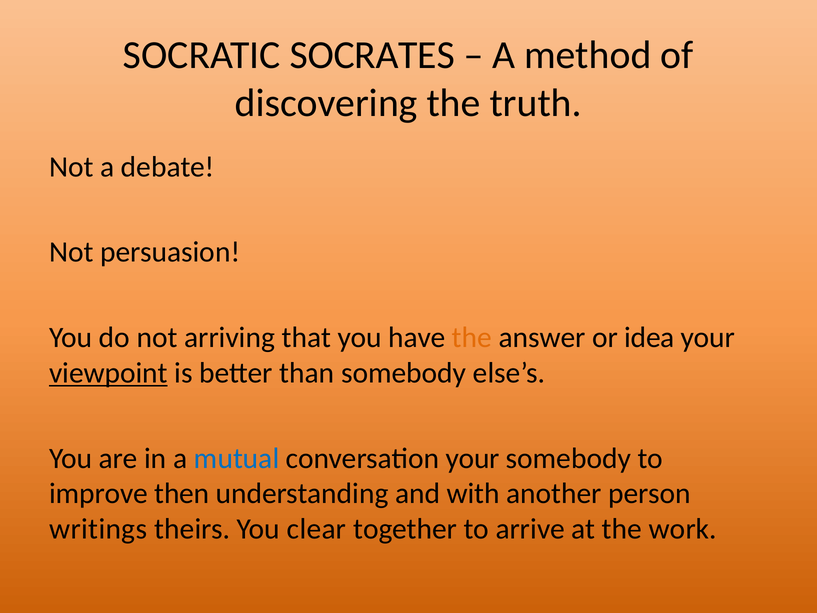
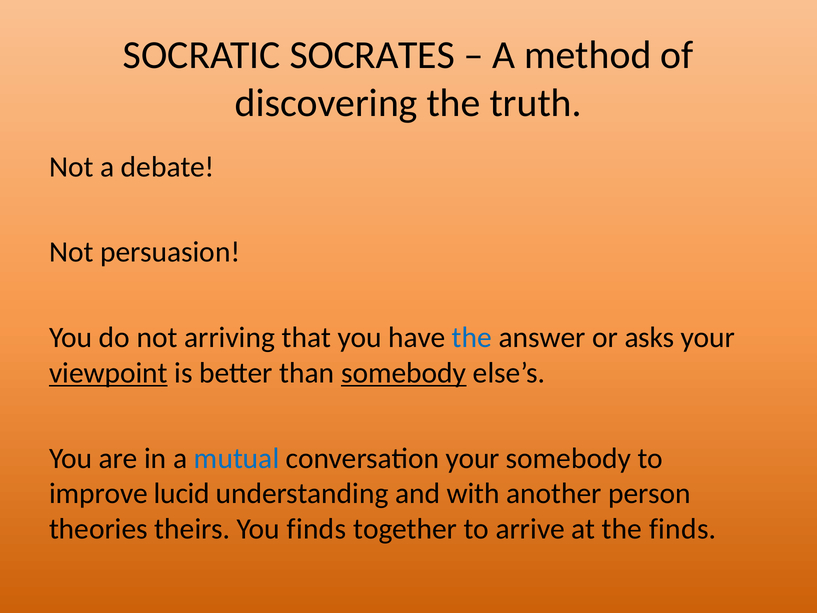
the colour: orange -> blue (472, 337)
idea: idea -> asks (649, 337)
somebody underline: none -> present (404, 373)
then: then -> lucid (182, 493)
writings: writings -> theories (98, 529)
You clear: clear -> finds (317, 529)
the work: work -> finds (683, 529)
